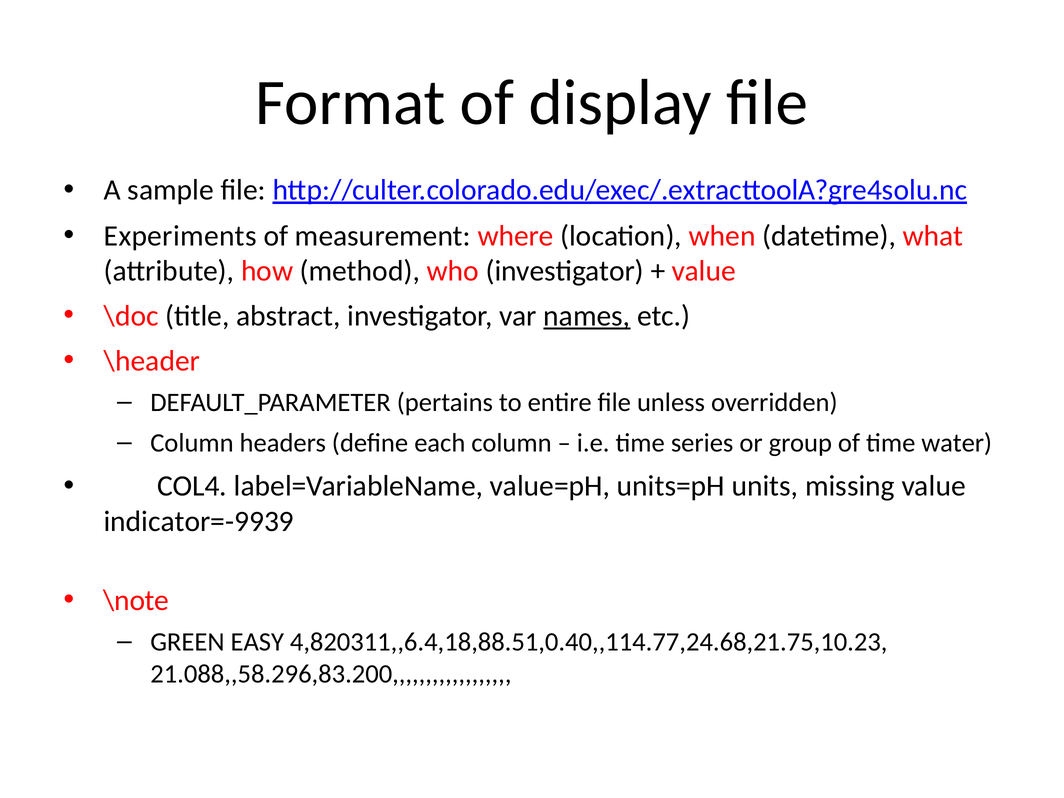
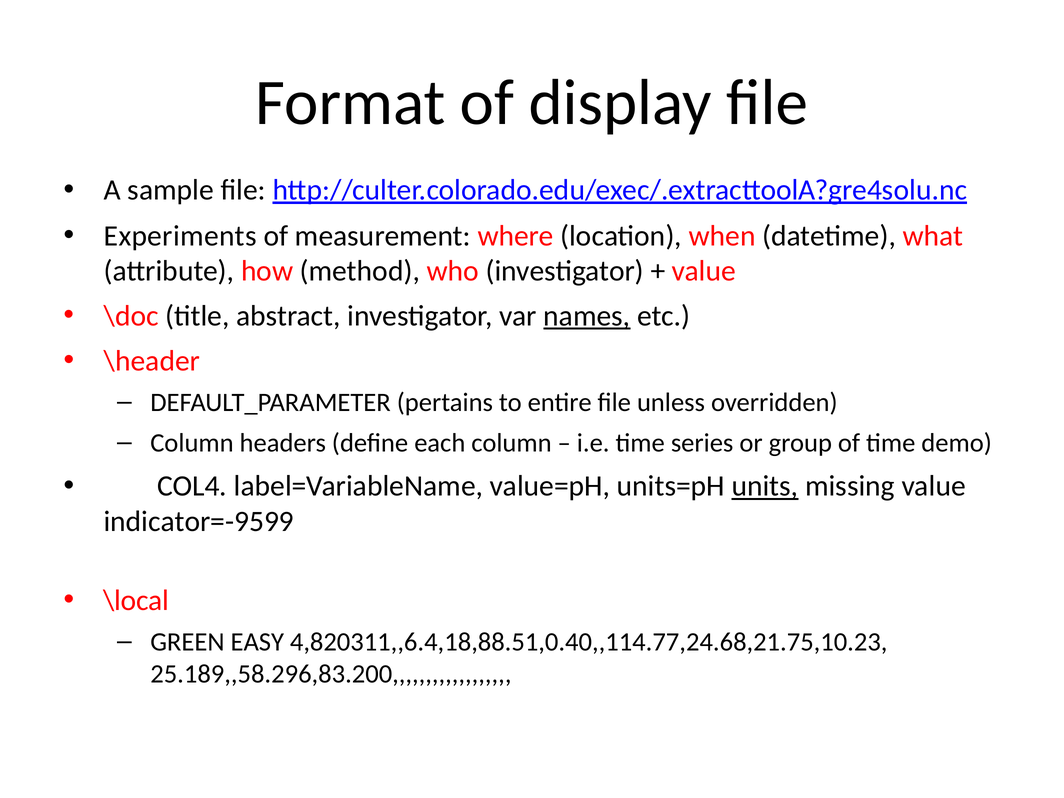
water: water -> demo (957, 443)
units underline: none -> present (765, 486)
indicator=-9939: indicator=-9939 -> indicator=-9599 (199, 522)
\note: \note -> \local (136, 600)
21.088,,58.296,83.200: 21.088,,58.296,83.200 -> 25.189,,58.296,83.200 (331, 674)
